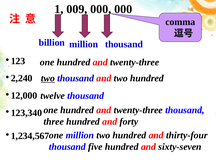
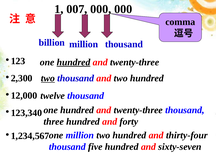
009: 009 -> 007 (77, 9)
hundred underline: none -> present (74, 62)
2,240: 2,240 -> 2,300 (22, 78)
